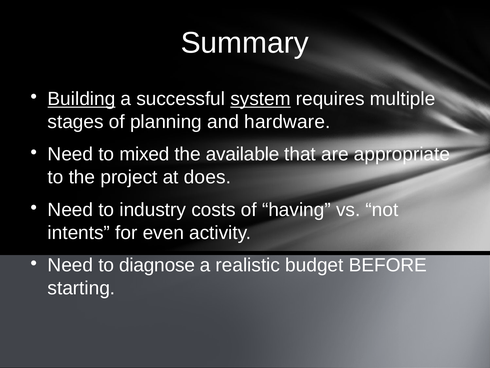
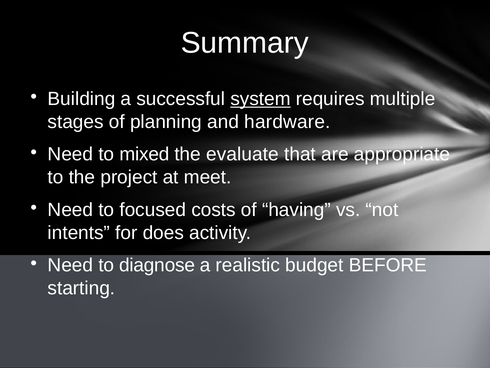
Building underline: present -> none (81, 99)
available: available -> evaluate (242, 154)
does: does -> meet (208, 177)
industry: industry -> focused (153, 210)
even: even -> does (163, 232)
